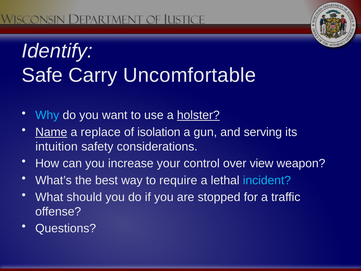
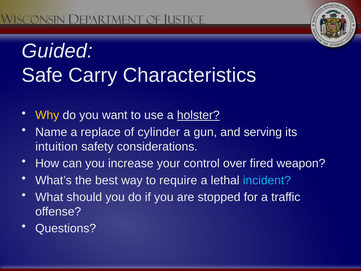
Identify: Identify -> Guided (57, 51)
Uncomfortable: Uncomfortable -> Characteristics (190, 75)
Why colour: light blue -> yellow (47, 115)
Name underline: present -> none (51, 132)
isolation: isolation -> cylinder (159, 132)
view: view -> fired (261, 163)
